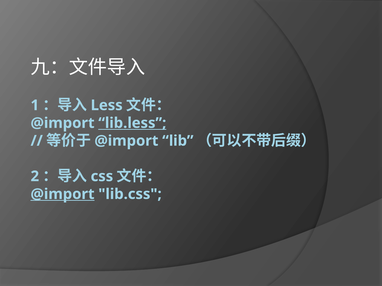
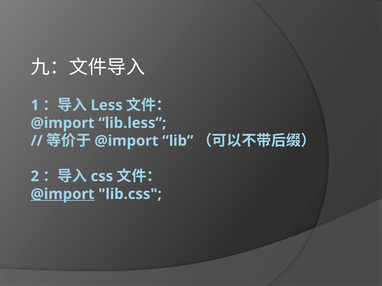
lib.less underline: present -> none (132, 123)
